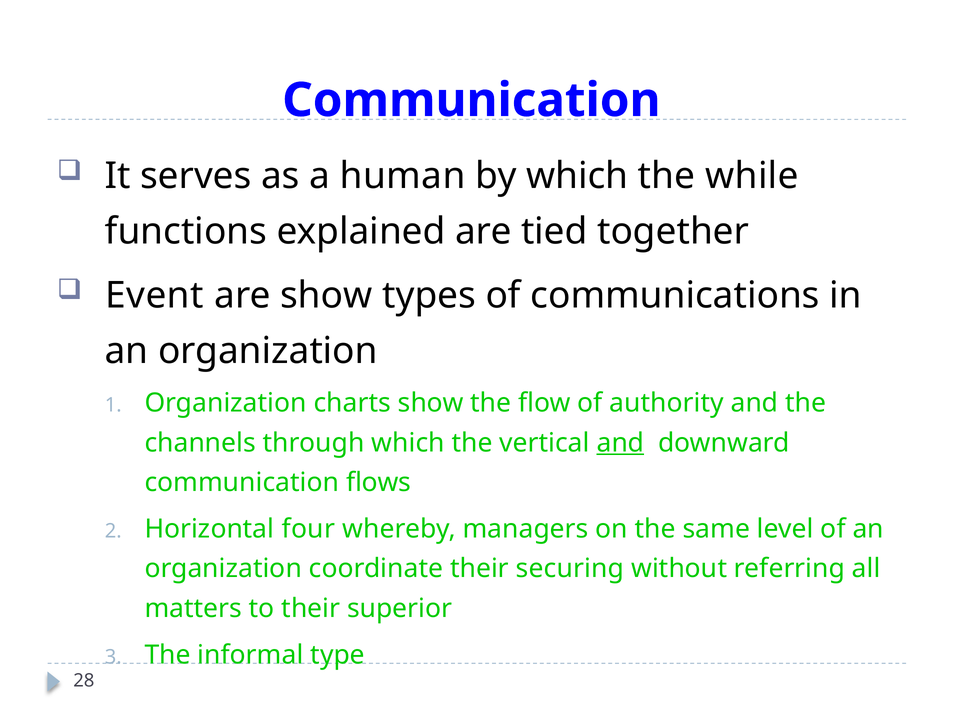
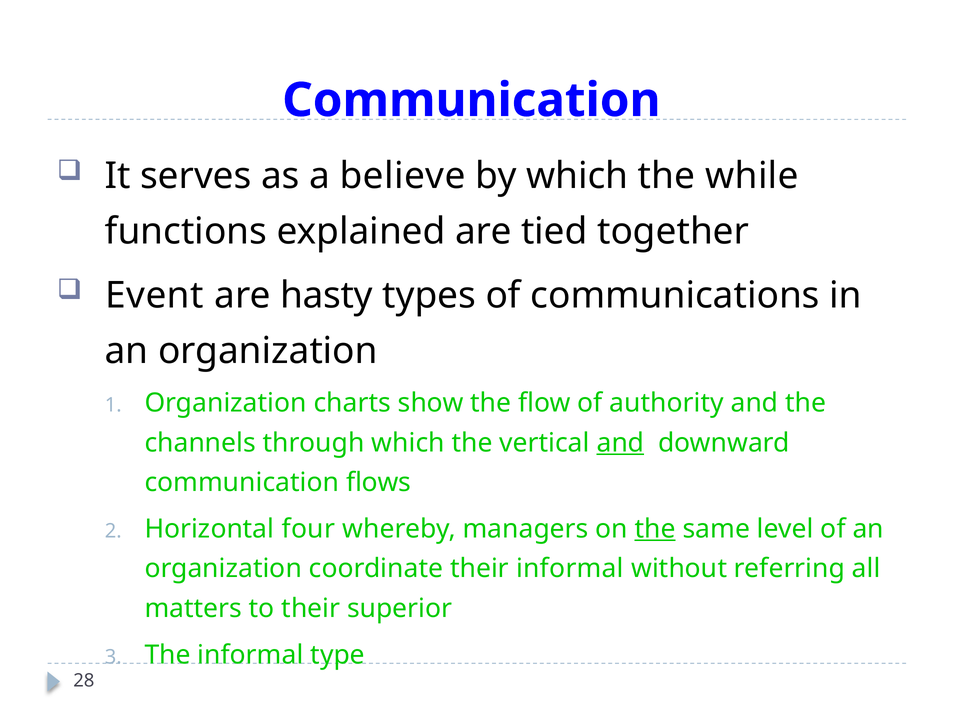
human: human -> believe (403, 176)
are show: show -> hasty (326, 295)
the underline: none -> present (655, 529)
their securing: securing -> informal (570, 568)
